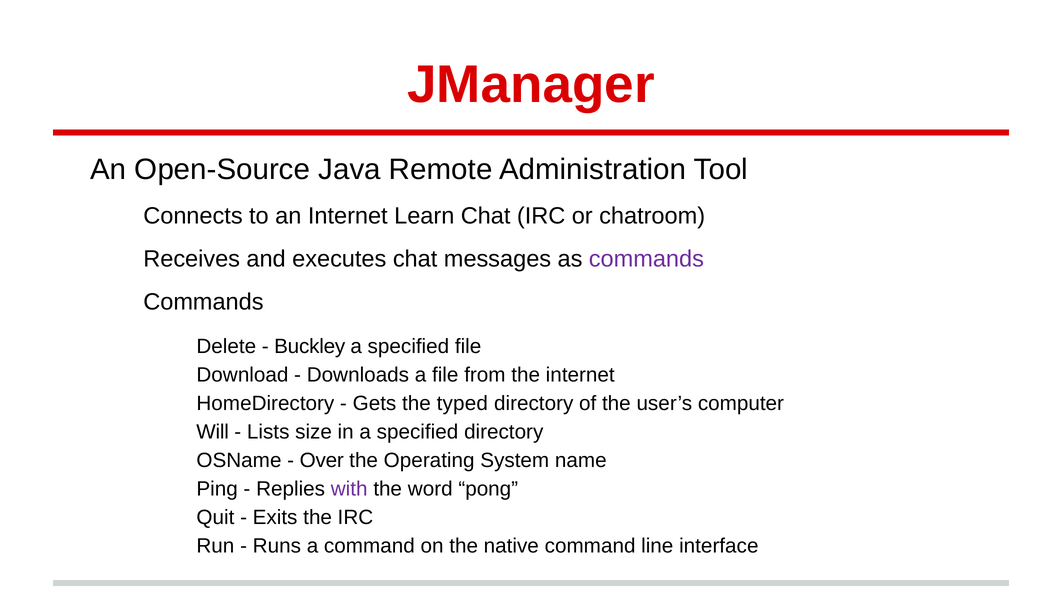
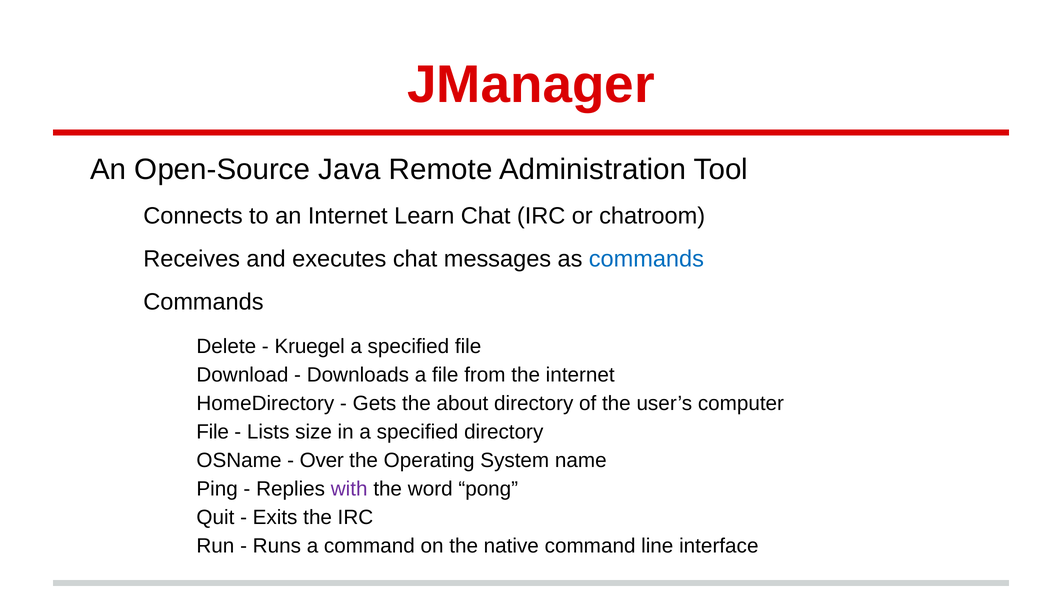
commands colour: purple -> blue (646, 259)
Buckley: Buckley -> Kruegel (310, 347)
typed: typed -> about (462, 404)
Will: Will -> File (213, 432)
